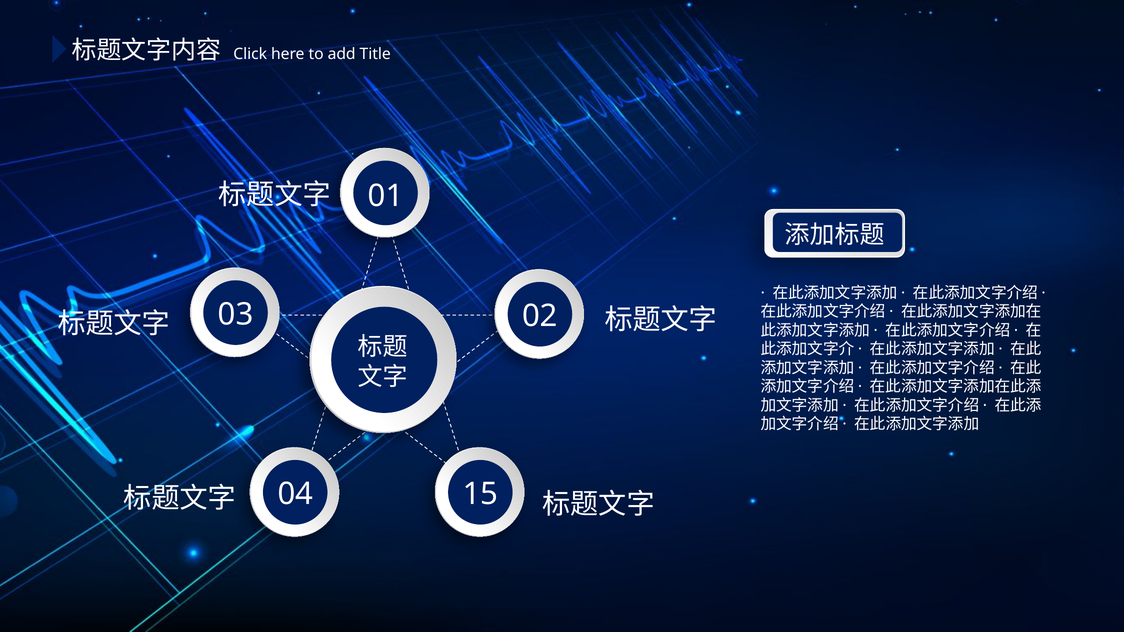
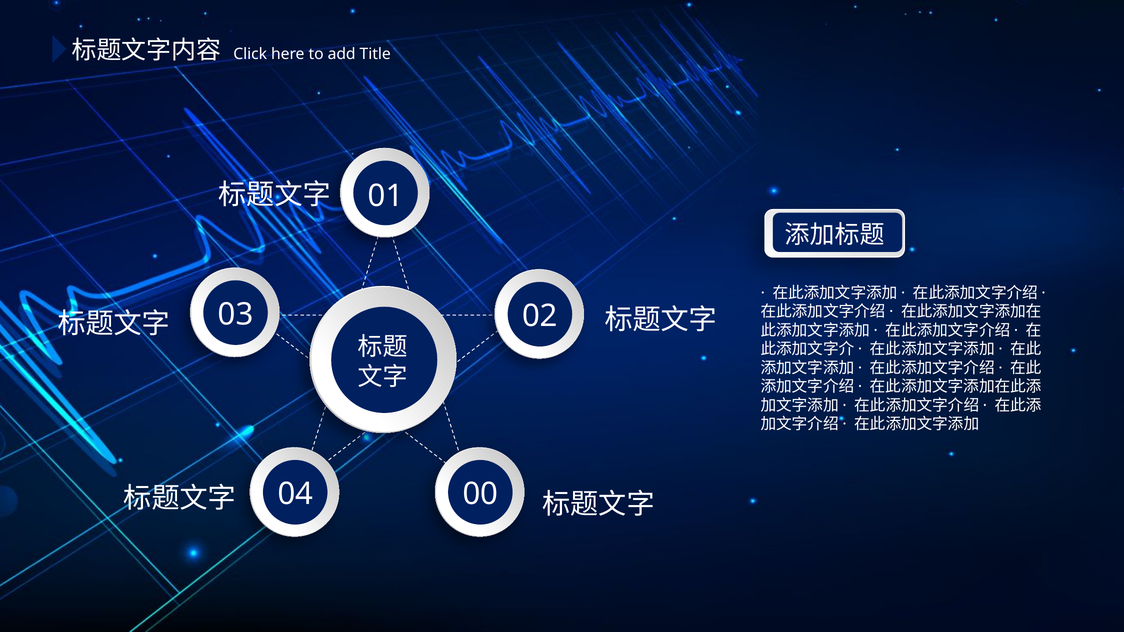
15: 15 -> 00 (480, 494)
